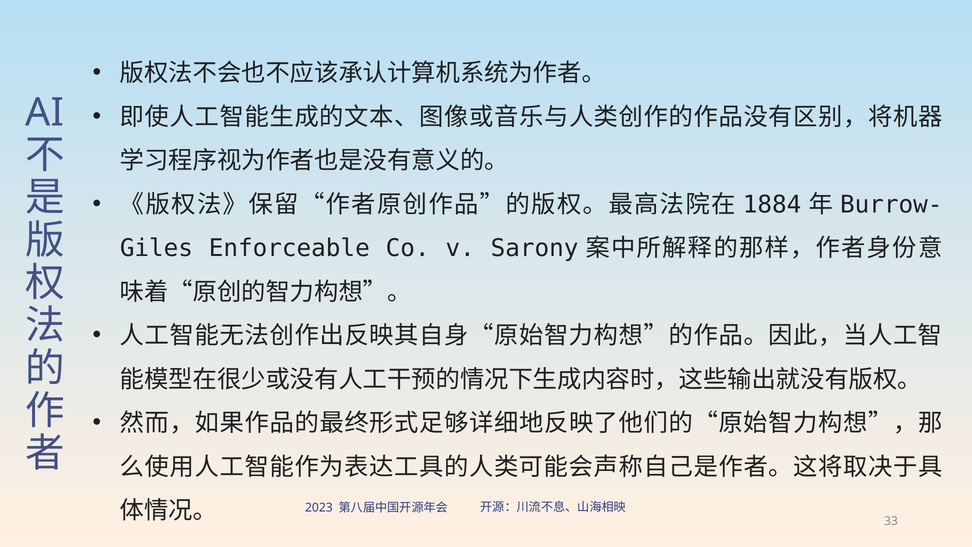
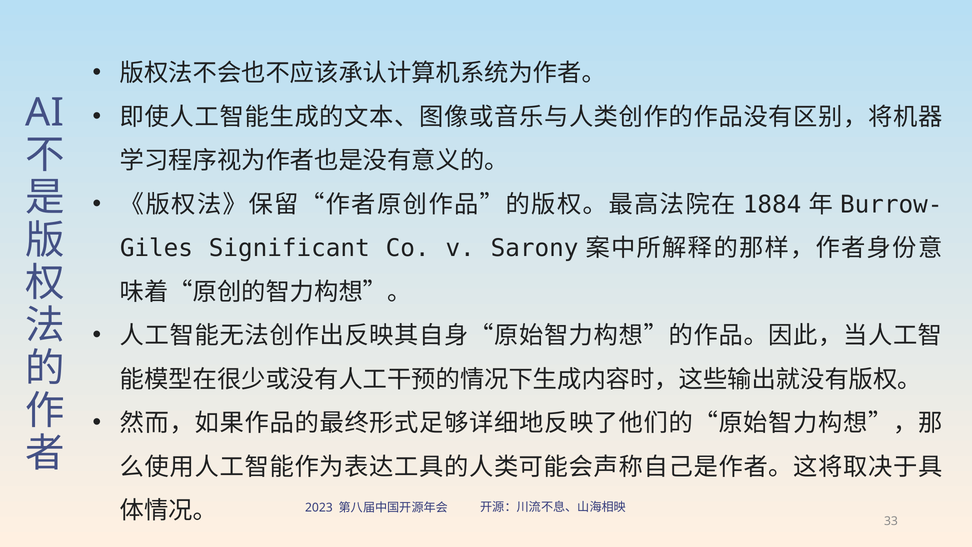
Enforceable: Enforceable -> Significant (289, 248)
